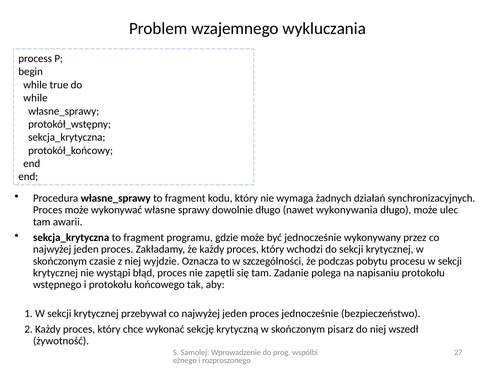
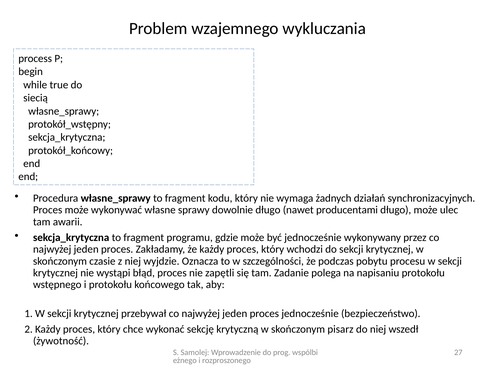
while: while -> siecią (36, 98)
wykonywania: wykonywania -> producentami (347, 210)
